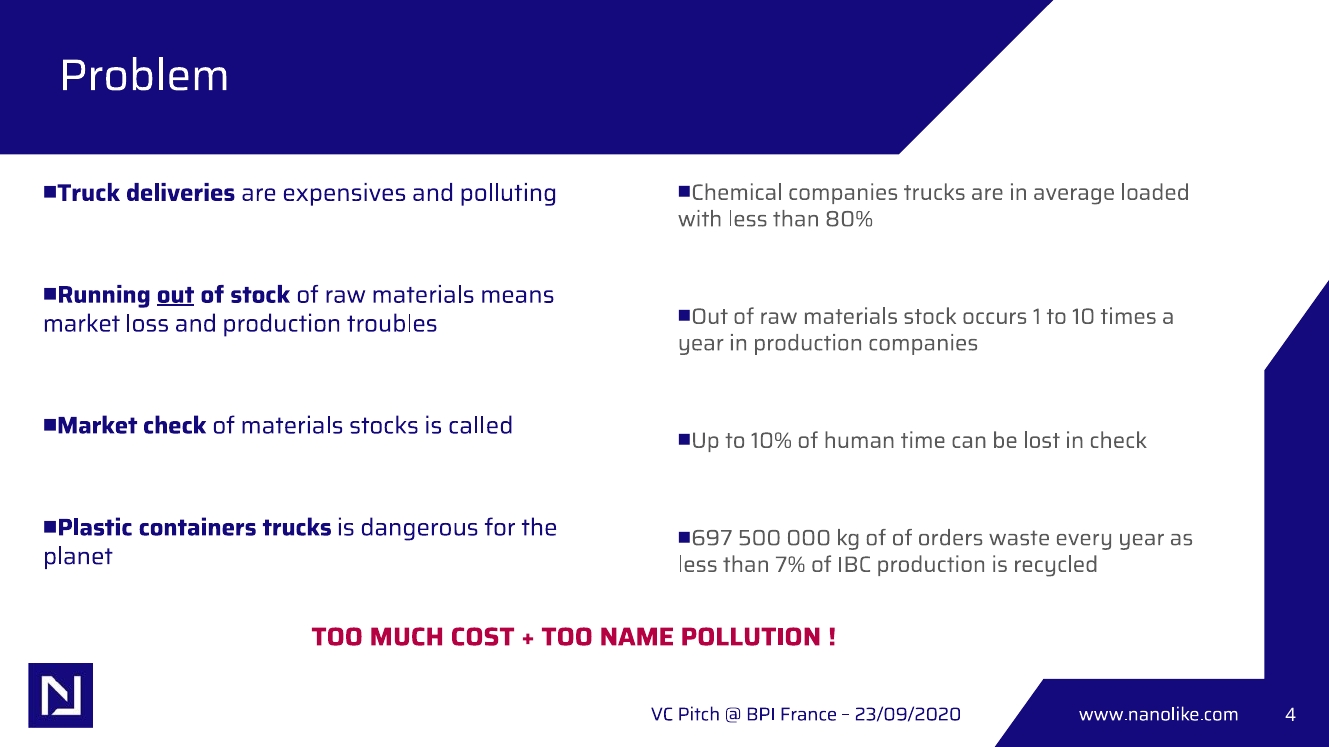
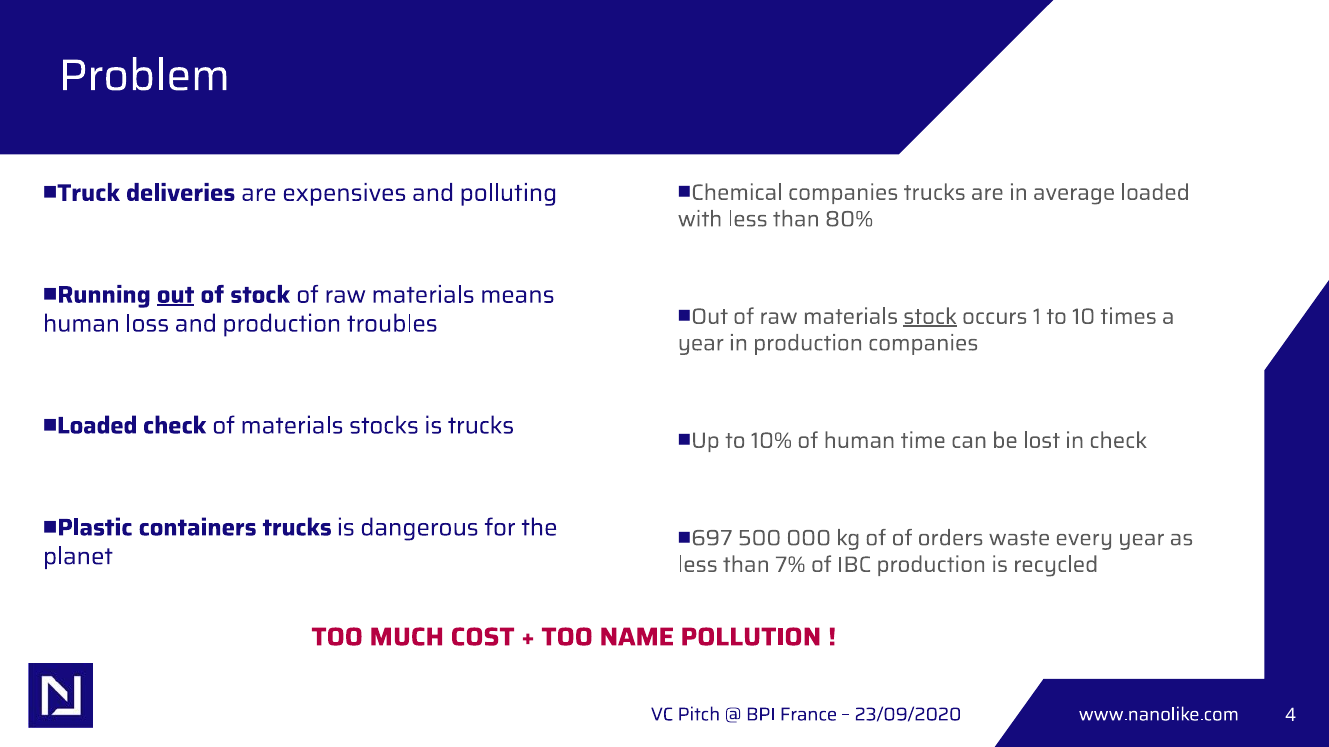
stock underline: none -> present (930, 317)
market: market -> human (82, 324)
Market: Market -> Loaded (97, 426)
is called: called -> trucks (481, 426)
